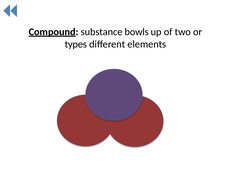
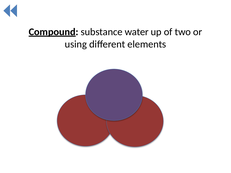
bowls: bowls -> water (137, 32)
types: types -> using (76, 44)
